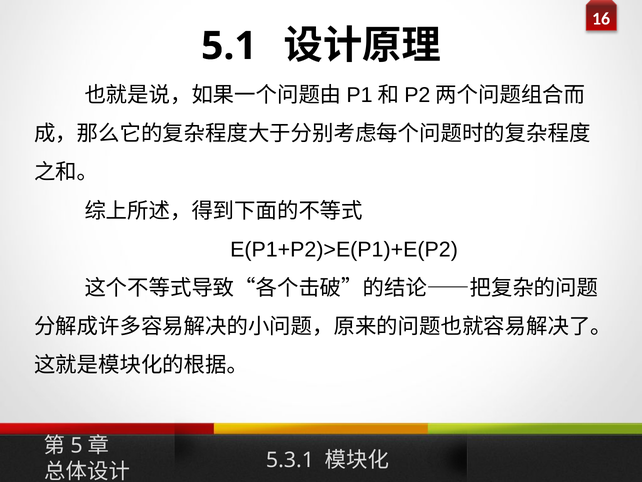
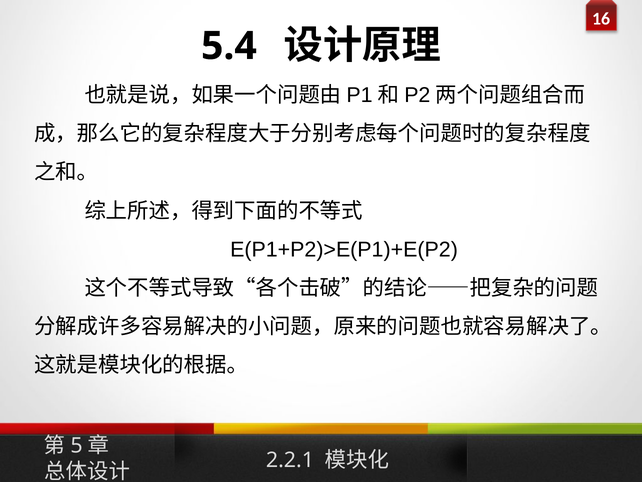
5.1: 5.1 -> 5.4 (229, 46)
5.3.1: 5.3.1 -> 2.2.1 (290, 460)
